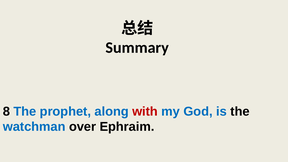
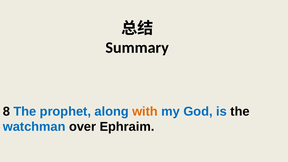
with colour: red -> orange (145, 111)
